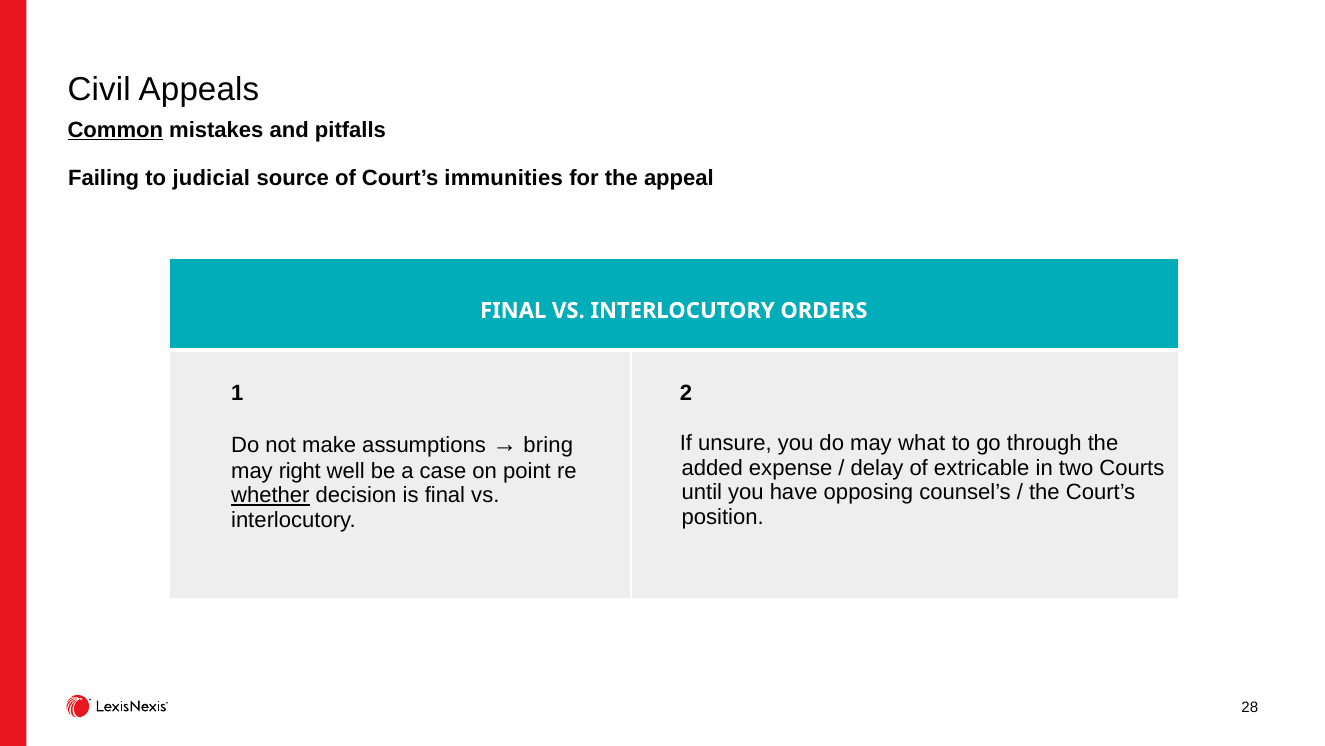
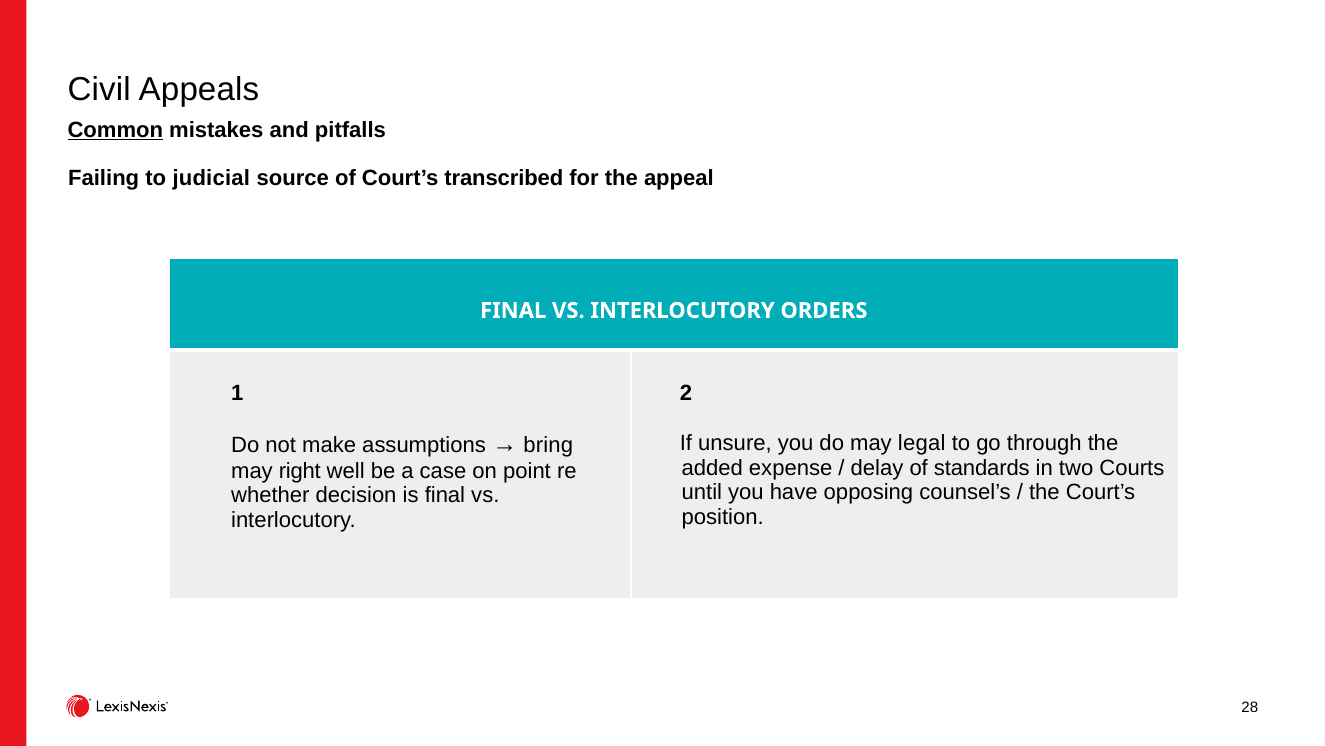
immunities: immunities -> transcribed (504, 178)
what: what -> legal (922, 443)
extricable: extricable -> standards (982, 468)
whether underline: present -> none (270, 495)
